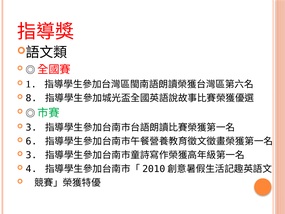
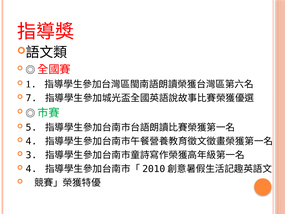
8: 8 -> 7 (31, 98)
3: 3 -> 5 (31, 127)
6: 6 -> 4 (31, 141)
